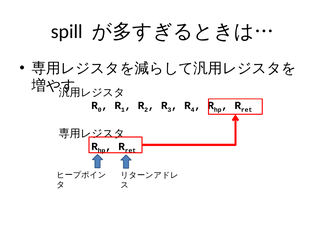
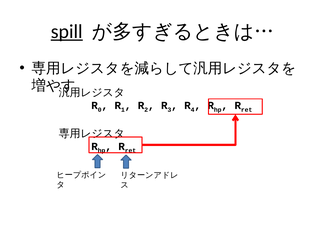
spill underline: none -> present (67, 31)
